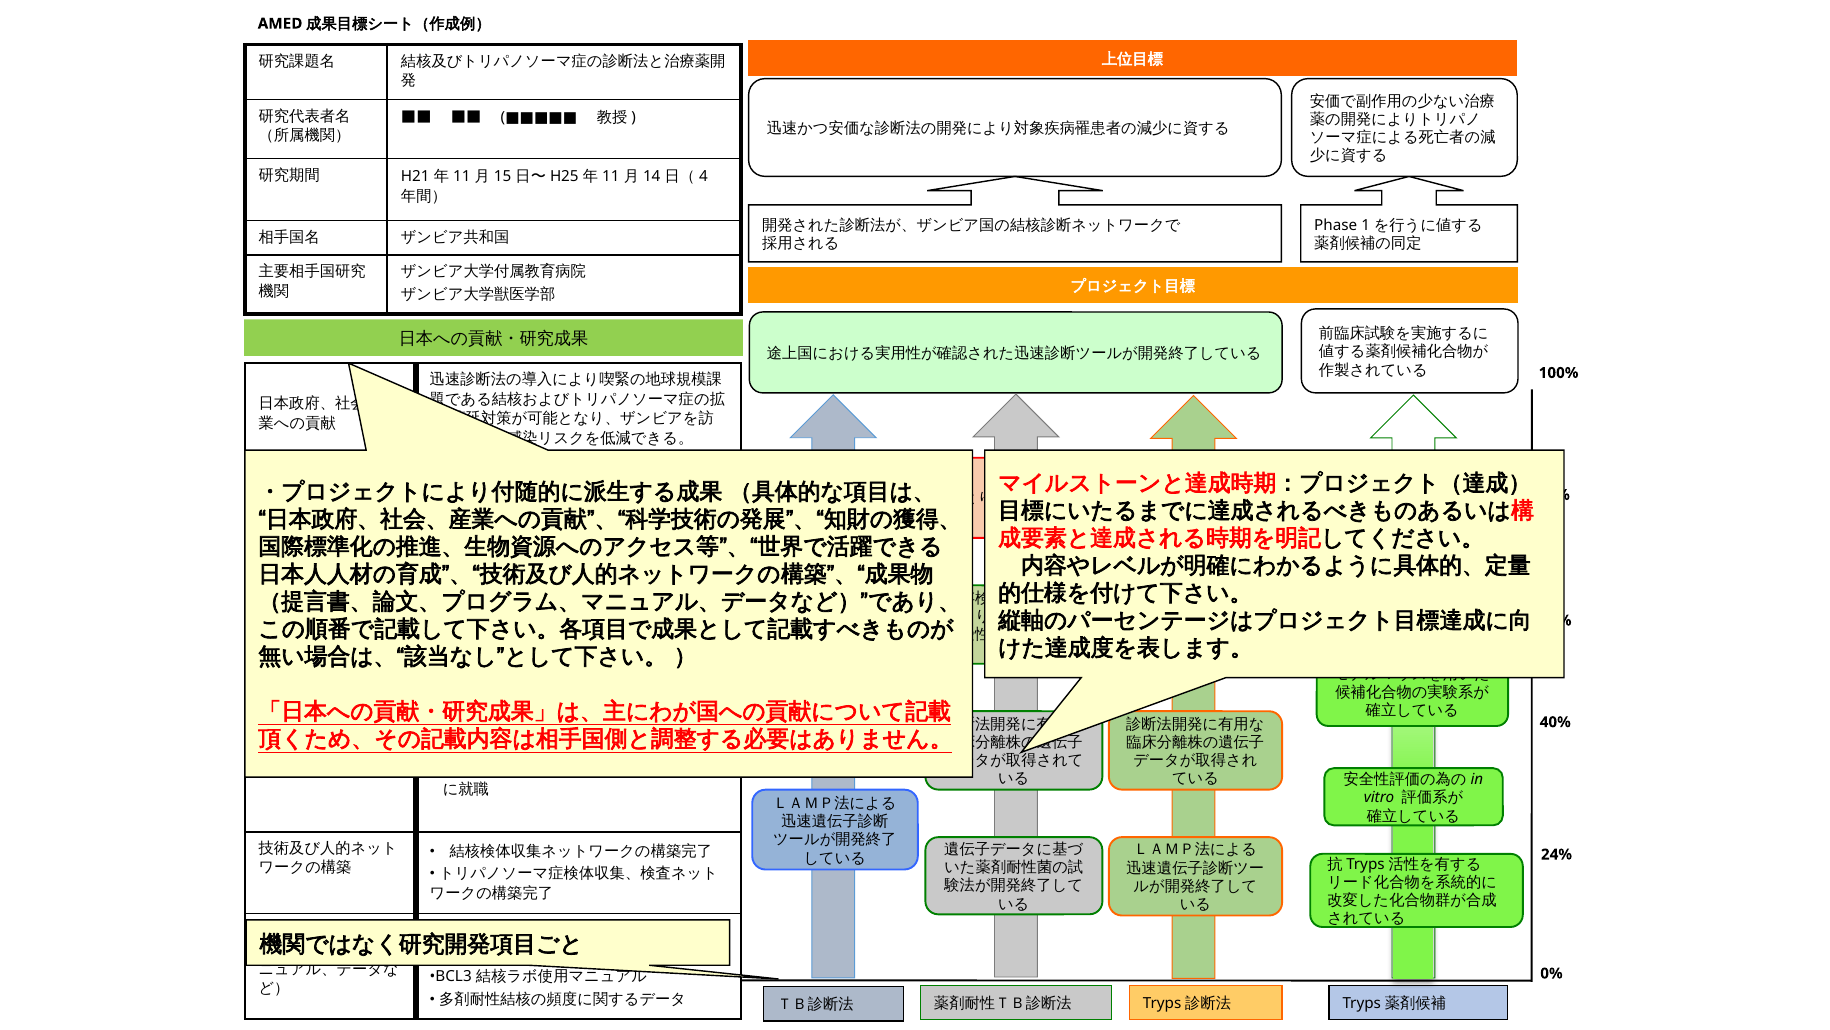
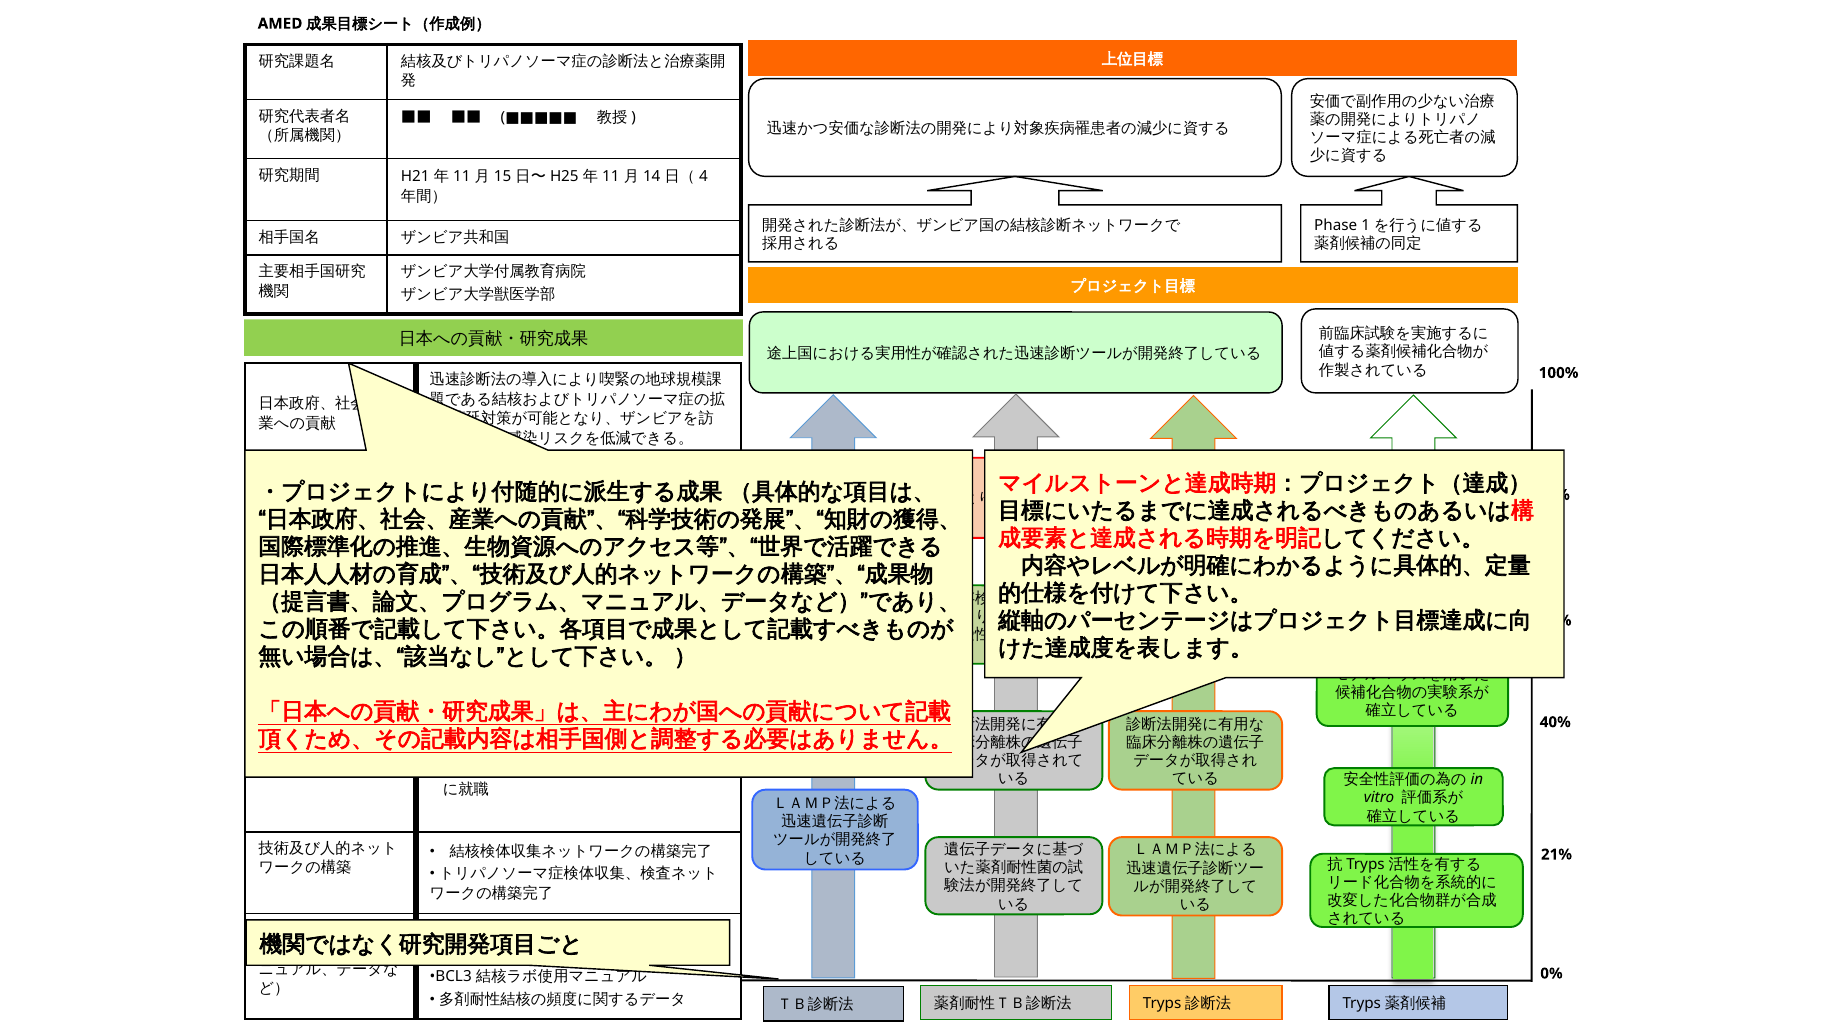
24%: 24% -> 21% (1556, 854)
